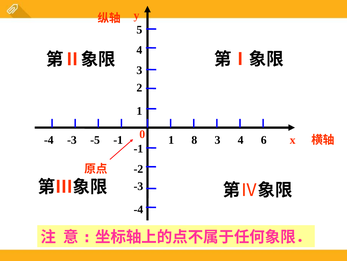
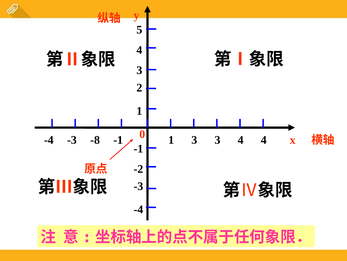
1 8: 8 -> 3 (194, 140)
4 6: 6 -> 4 (264, 140)
-5: -5 -> -8 (95, 140)
